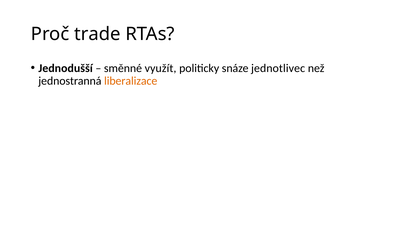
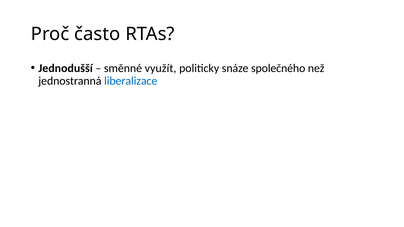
trade: trade -> často (97, 34)
jednotlivec: jednotlivec -> společného (278, 68)
liberalizace colour: orange -> blue (131, 81)
